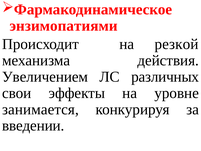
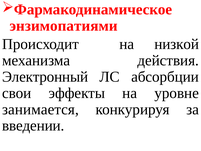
резкой: резкой -> низкой (177, 44)
Увеличением: Увеличением -> Электронный (45, 77)
различных: различных -> абсорбции (165, 77)
